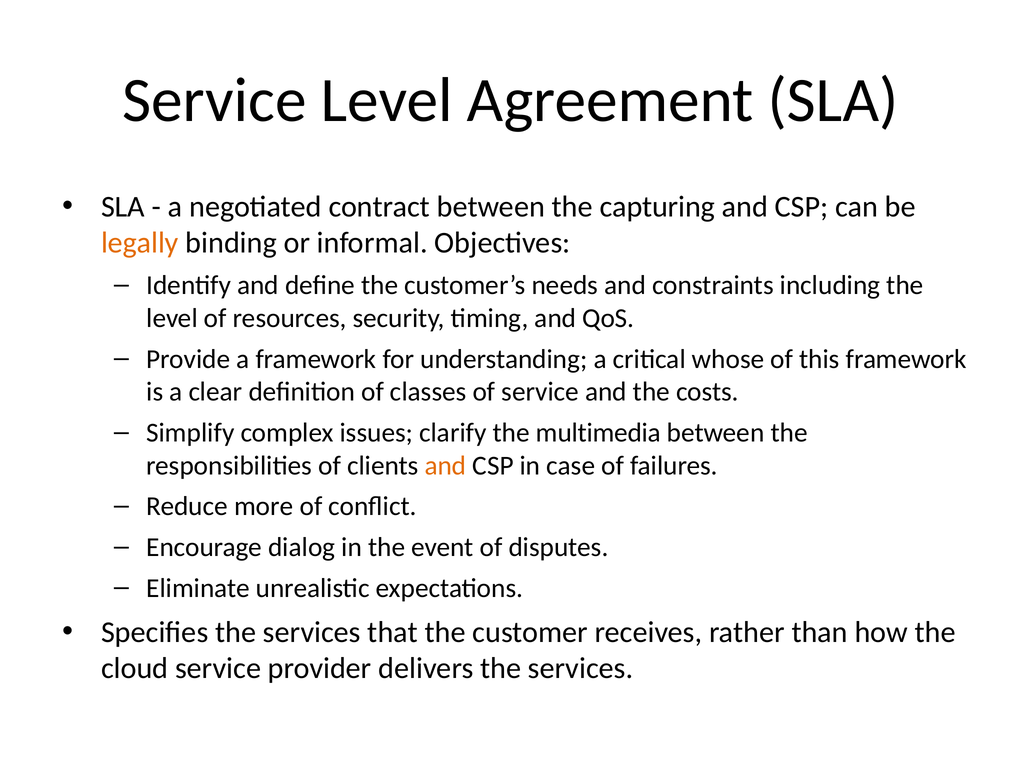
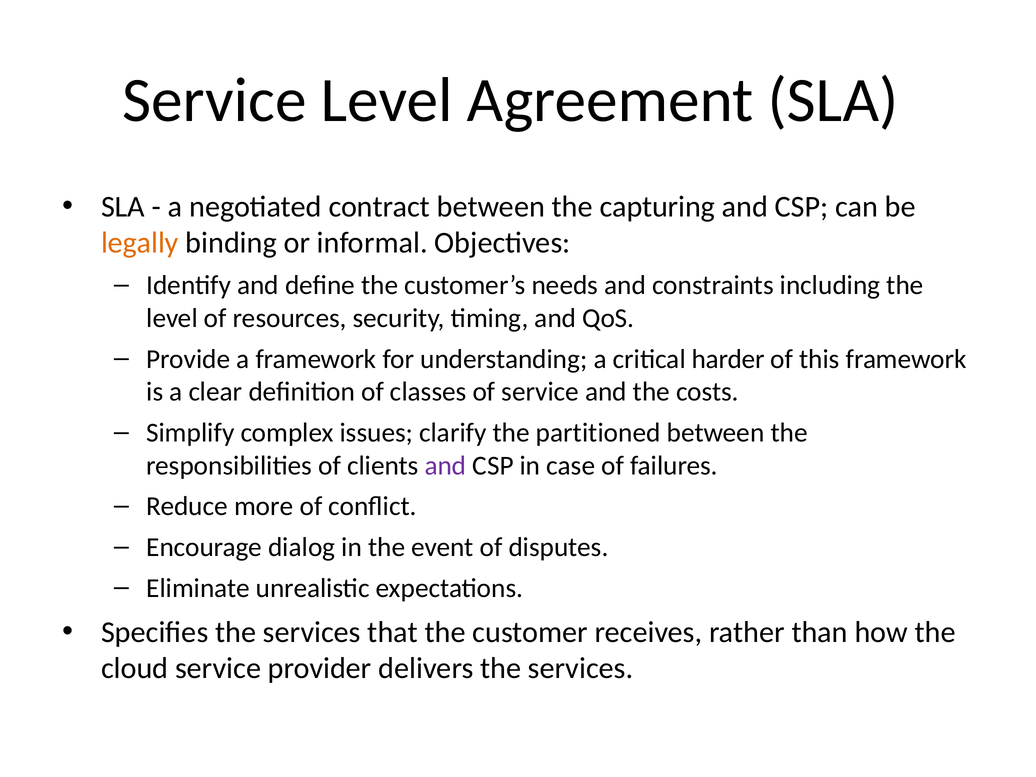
whose: whose -> harder (728, 359)
multimedia: multimedia -> partitioned (598, 433)
and colour: orange -> purple (445, 466)
